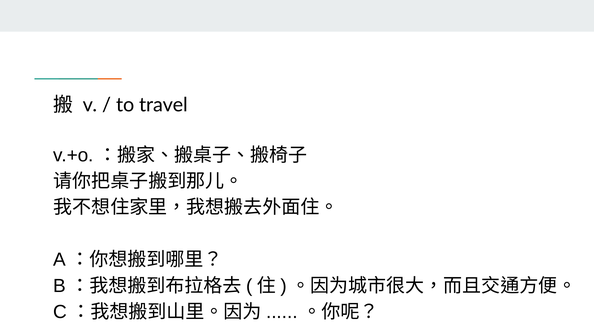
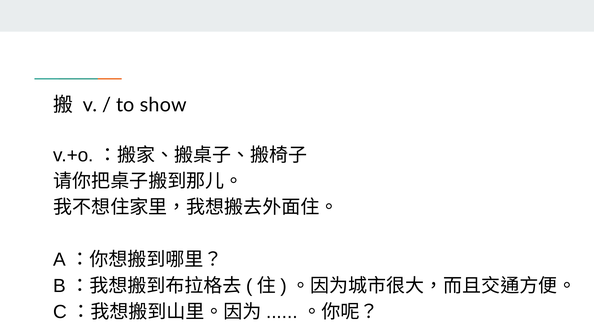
travel: travel -> show (163, 105)
